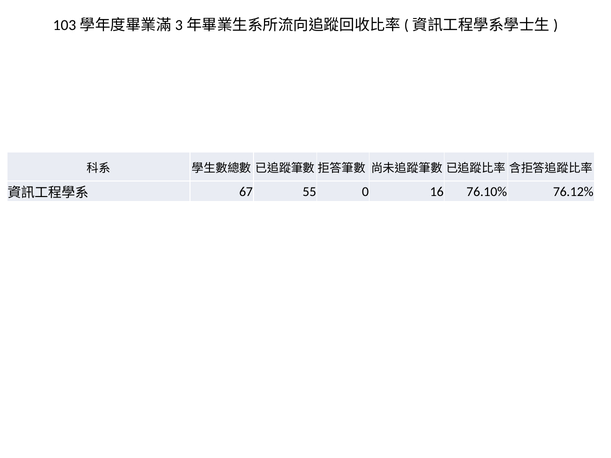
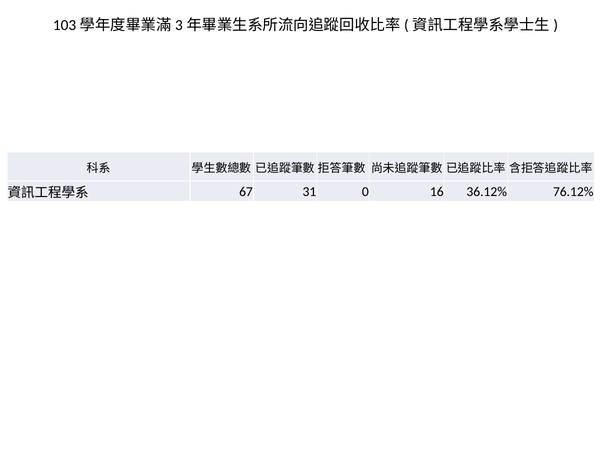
55: 55 -> 31 (309, 192)
76.10%: 76.10% -> 36.12% (487, 192)
